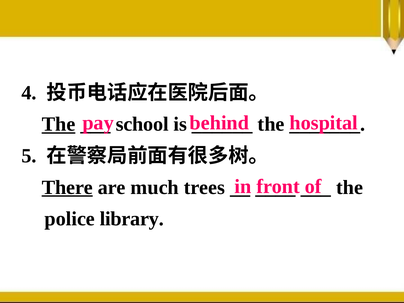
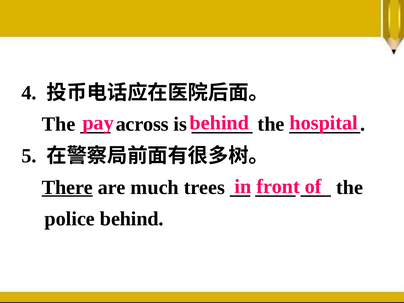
The underline: present -> none (59, 124)
school: school -> across (142, 124)
police library: library -> behind (132, 219)
